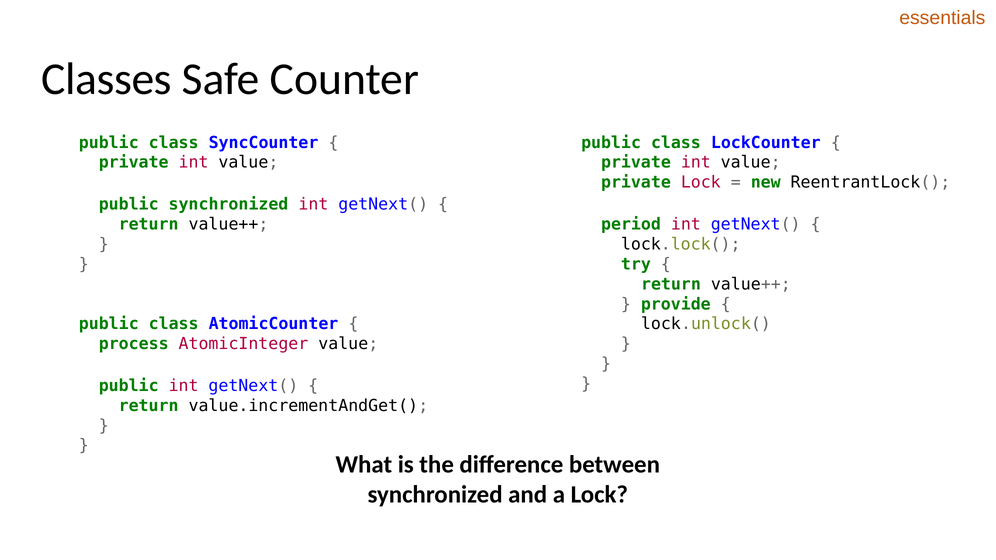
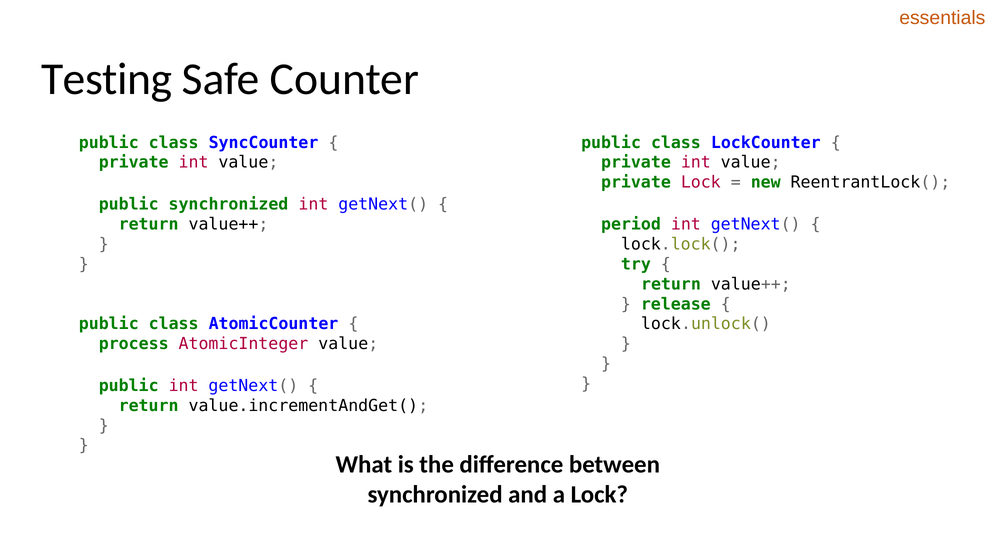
Classes: Classes -> Testing (107, 79)
provide: provide -> release (676, 304)
